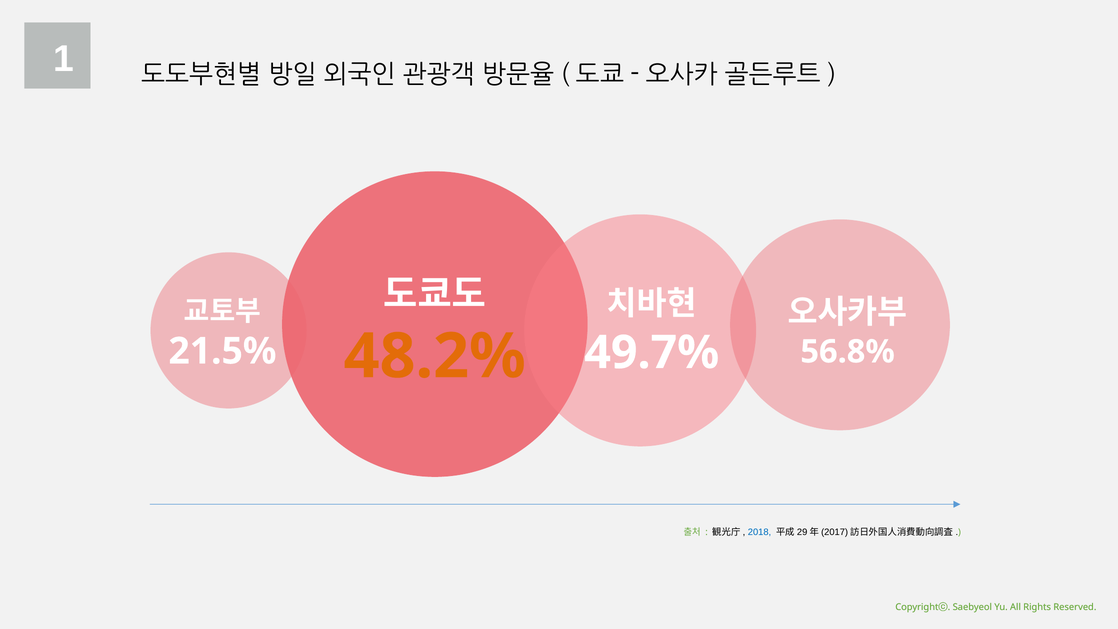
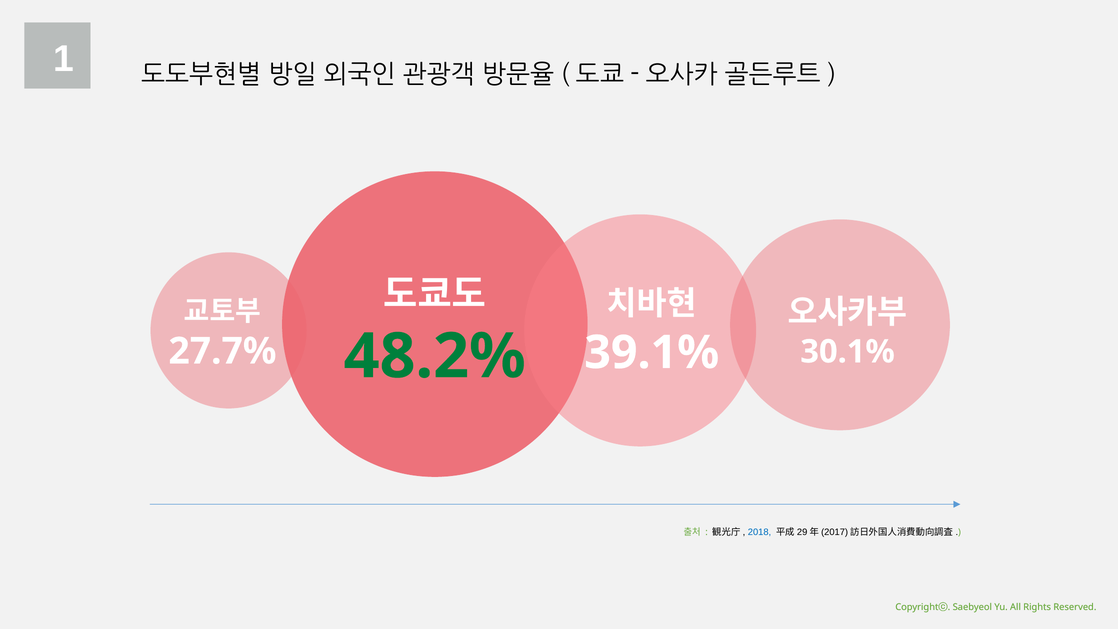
21.5%: 21.5% -> 27.7% (222, 351)
49.7%: 49.7% -> 39.1% (652, 353)
48.2% colour: orange -> green (435, 356)
56.8%: 56.8% -> 30.1% (848, 352)
